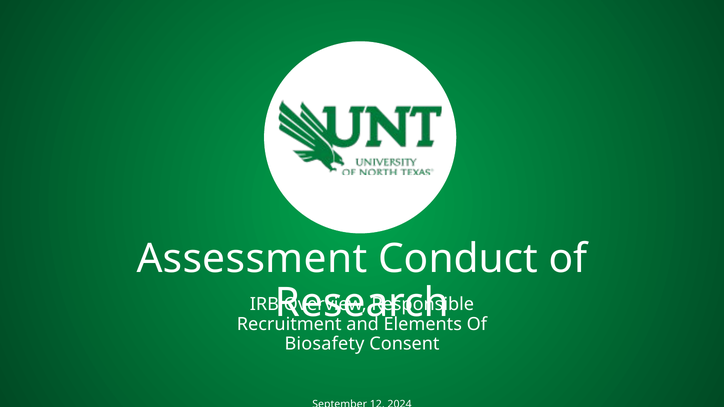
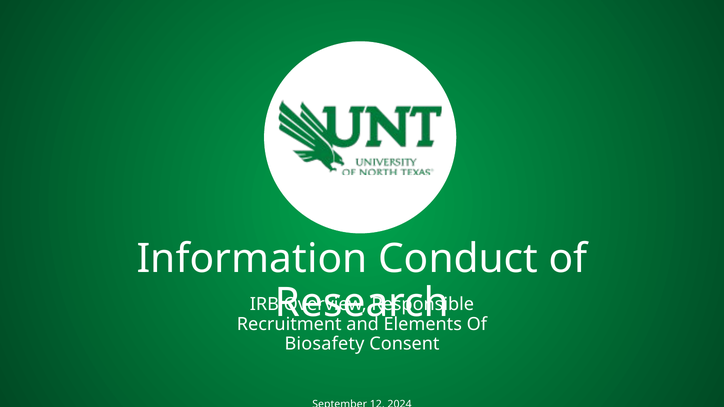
Assessment: Assessment -> Information (252, 259)
